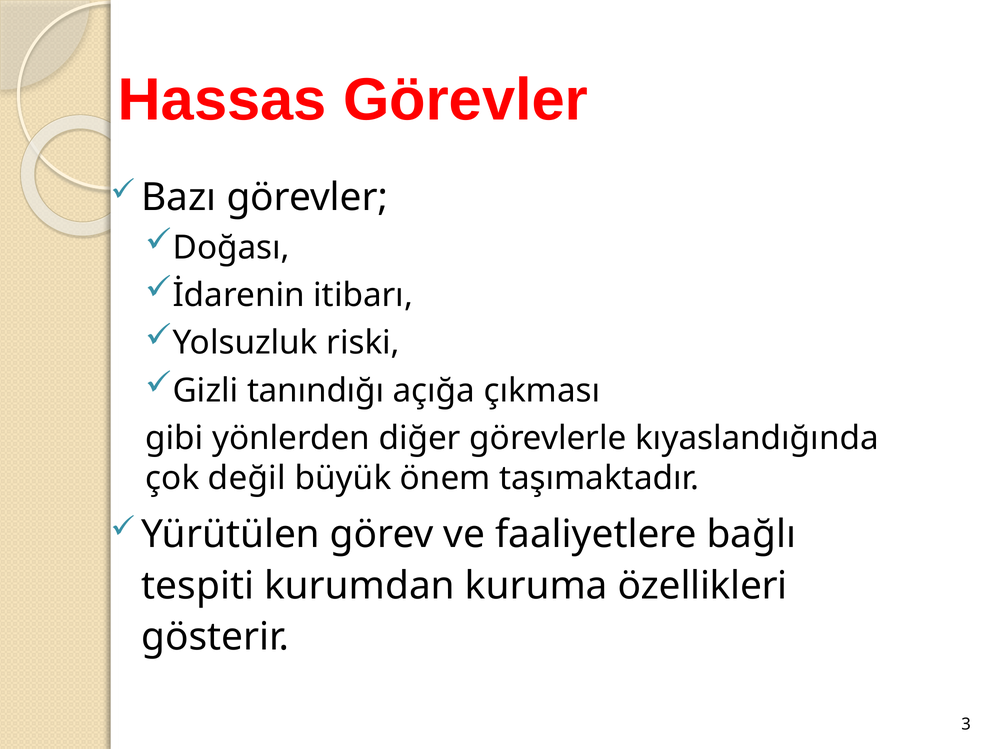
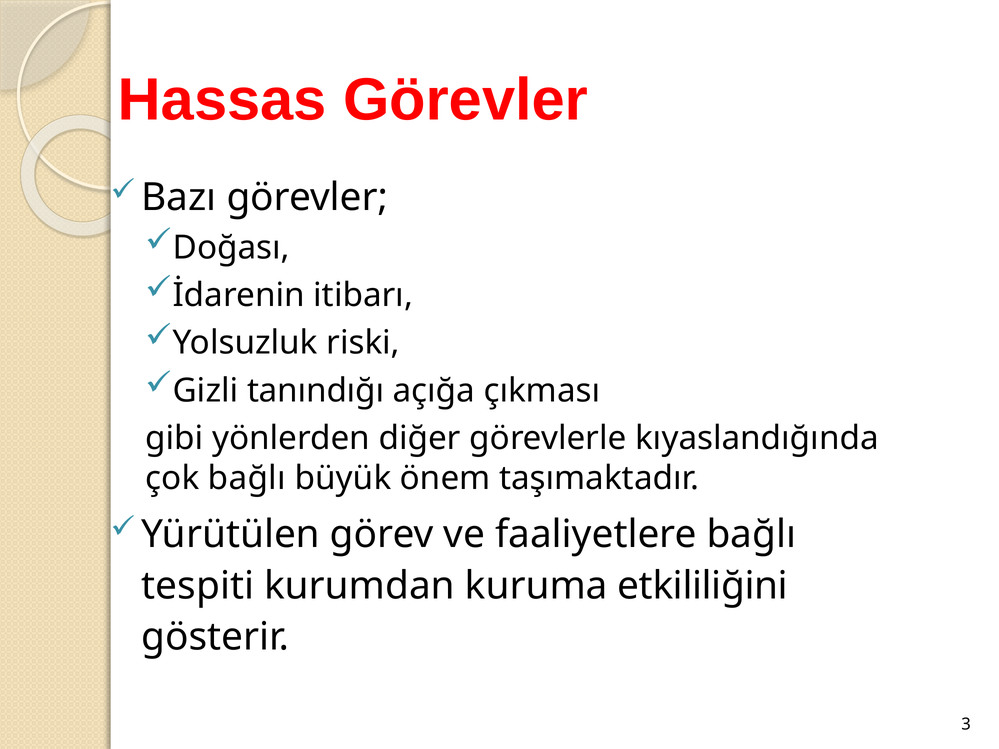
çok değil: değil -> bağlı (247, 478)
özellikleri: özellikleri -> etkililiğini (703, 586)
